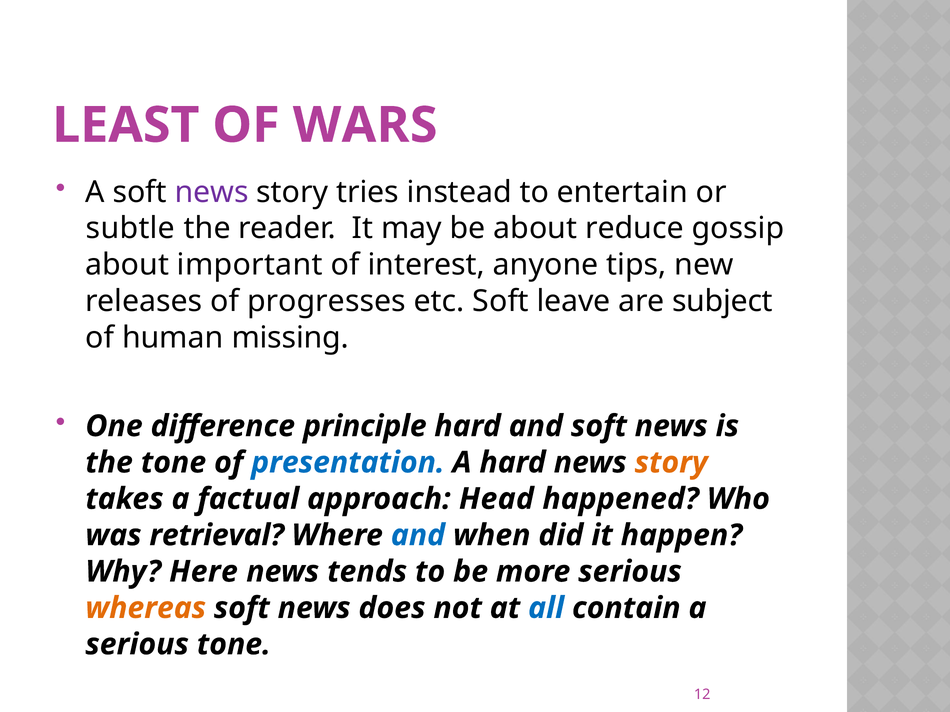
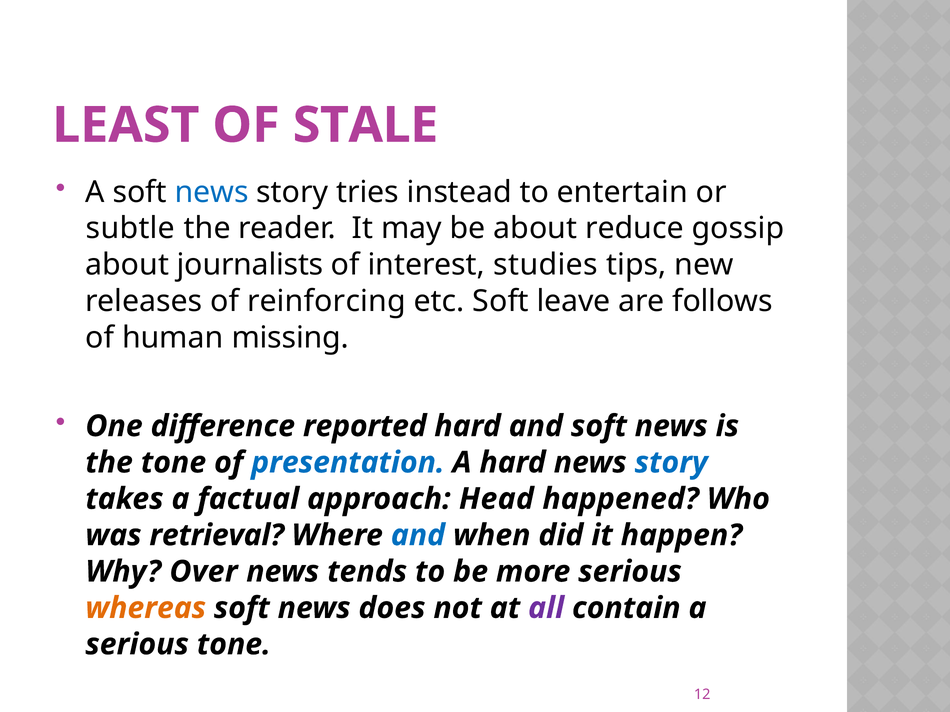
WARS: WARS -> STALE (366, 125)
news colour: purple -> blue (212, 192)
important: important -> journalists (250, 265)
anyone: anyone -> studies (546, 265)
progresses: progresses -> reinforcing (326, 301)
subject: subject -> follows (722, 301)
principle: principle -> reported (365, 426)
story colour: orange -> blue (671, 463)
Here: Here -> Over (204, 572)
all colour: blue -> purple (546, 608)
